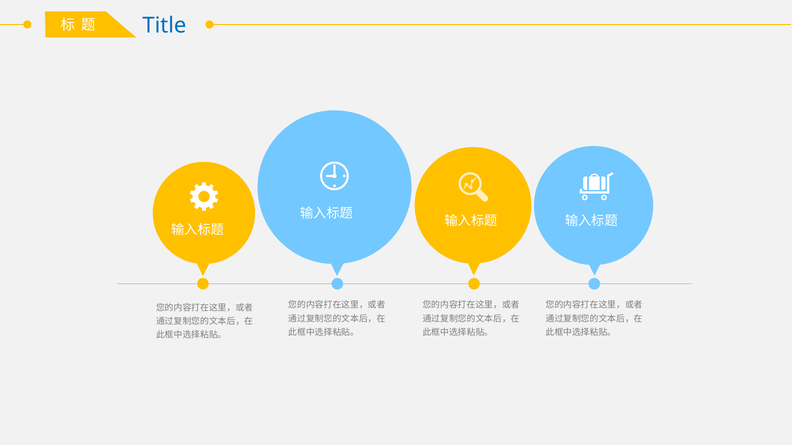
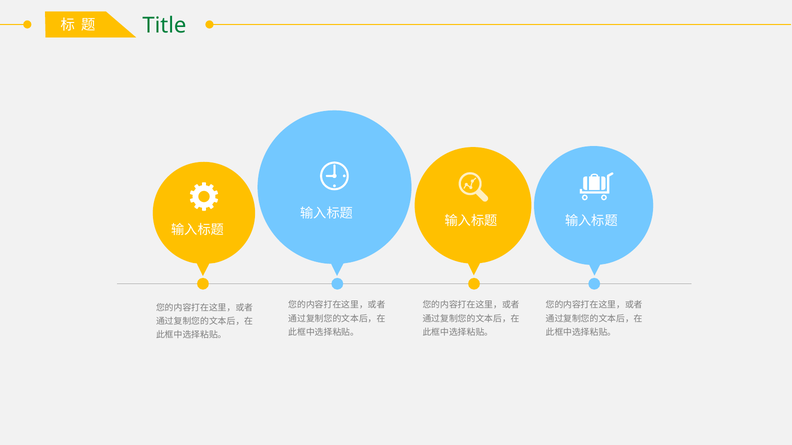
Title colour: blue -> green (164, 26)
